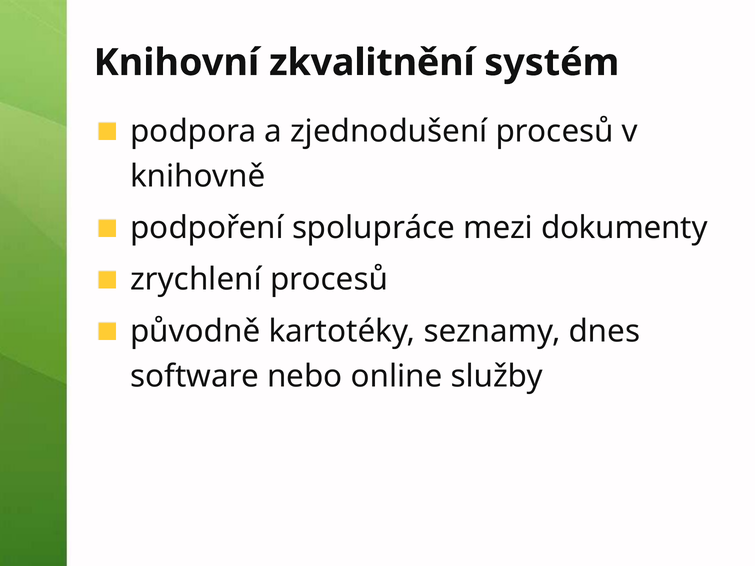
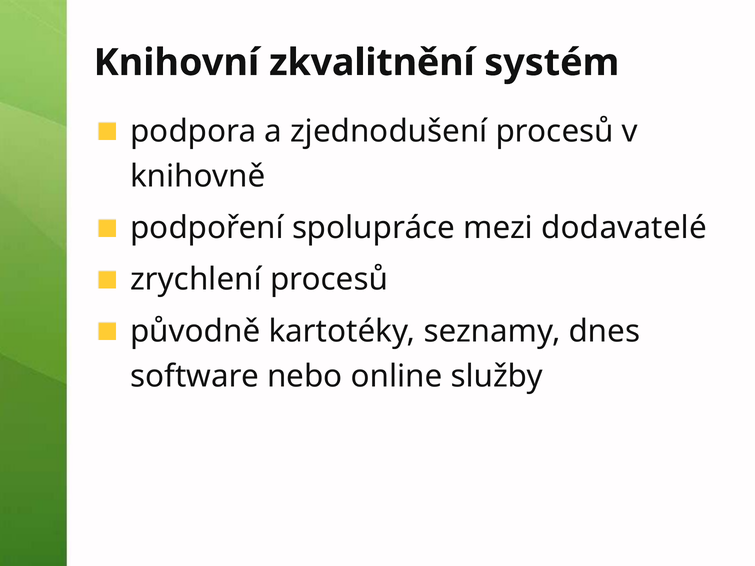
dokumenty: dokumenty -> dodavatelé (624, 228)
